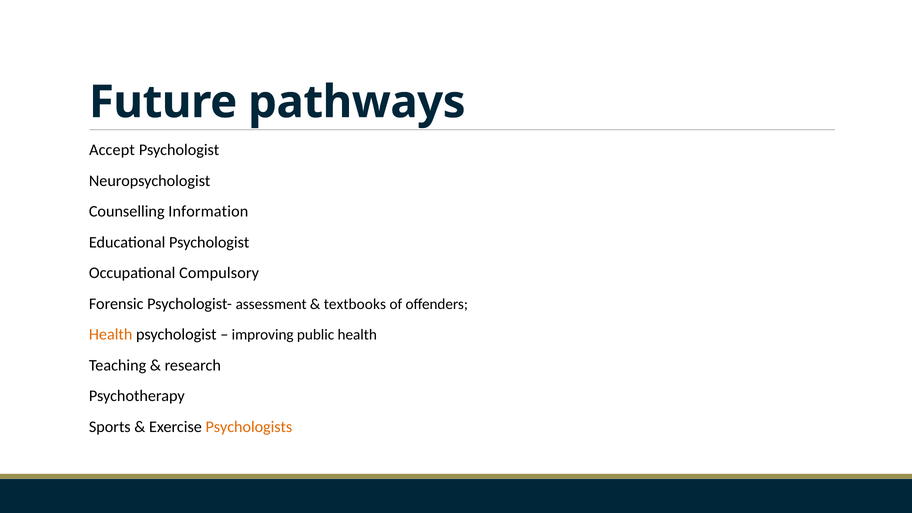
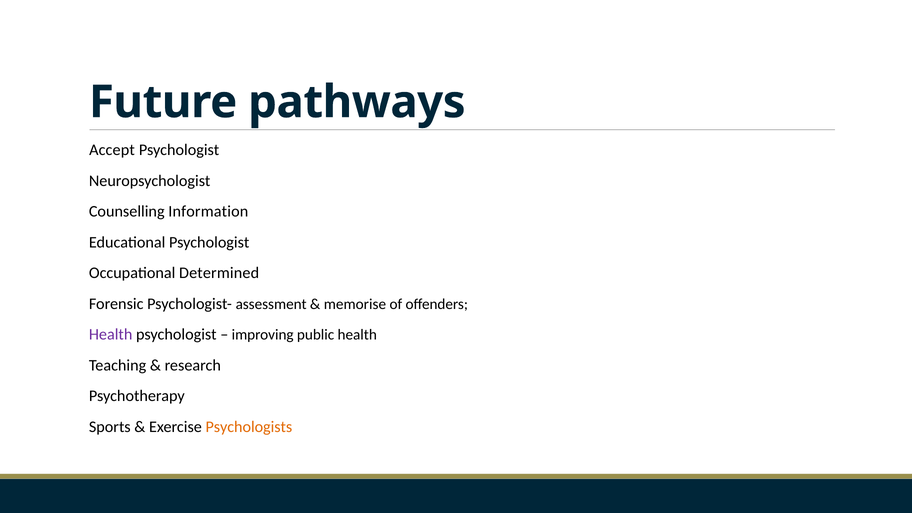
Compulsory: Compulsory -> Determined (219, 273)
textbooks: textbooks -> memorise (355, 304)
Health colour: orange -> purple (111, 335)
